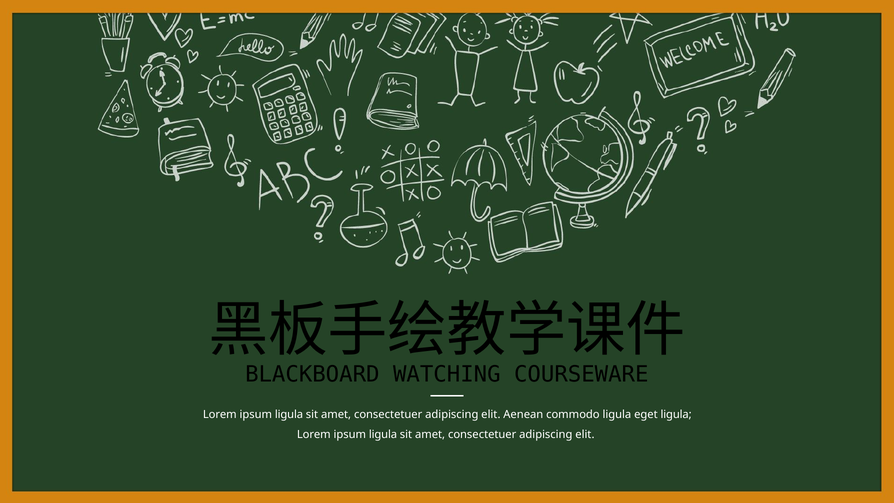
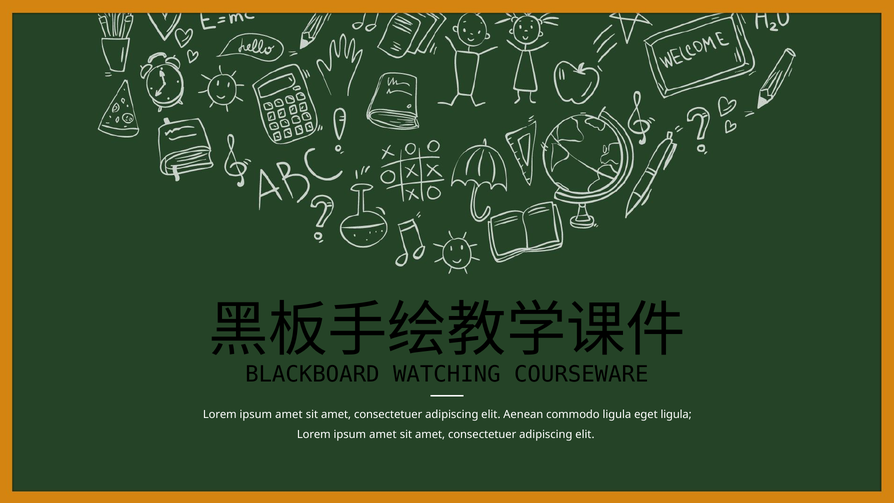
ligula: ligula -> amet (289, 414)
ligula: ligula -> amet (383, 434)
